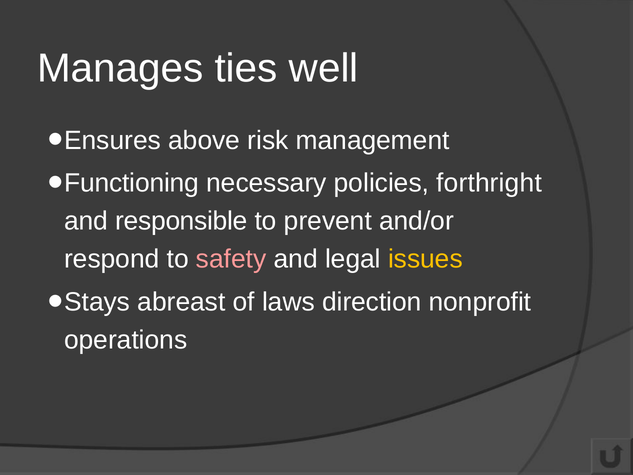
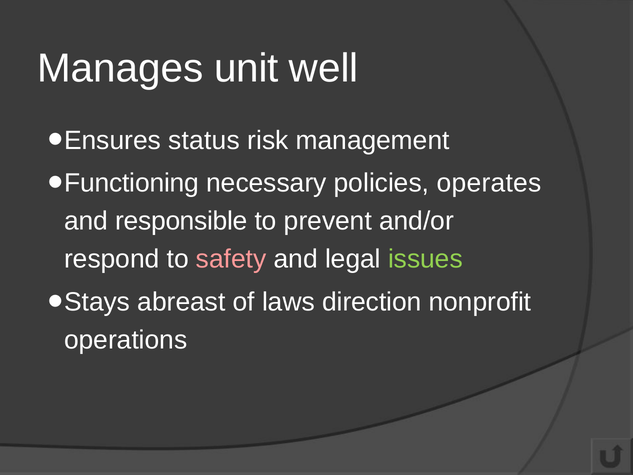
ties: ties -> unit (246, 69)
above: above -> status (204, 140)
forthright: forthright -> operates (489, 183)
issues colour: yellow -> light green (425, 259)
